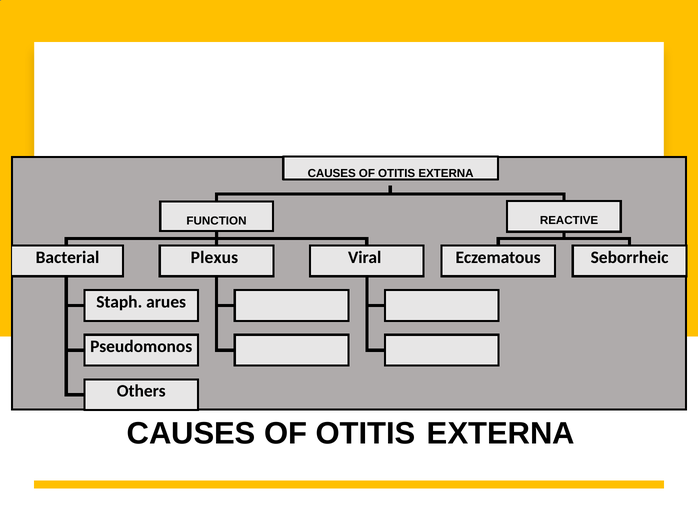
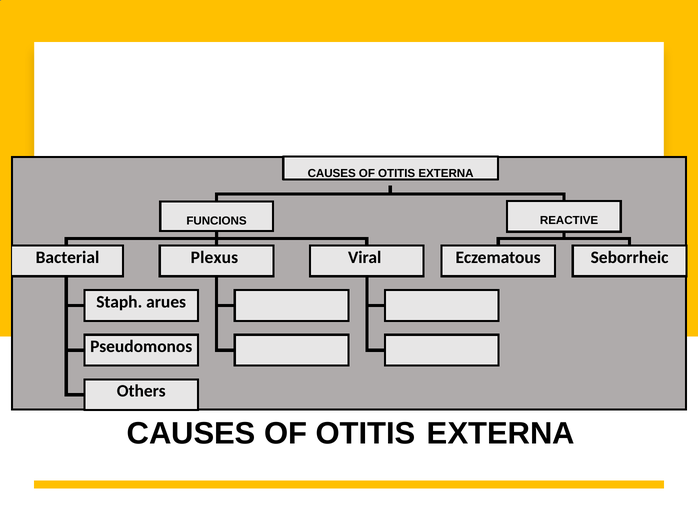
FUNCTION: FUNCTION -> FUNCIONS (217, 221)
